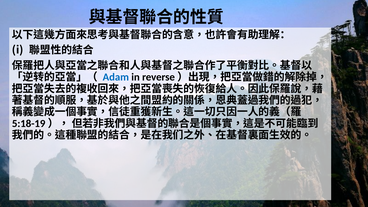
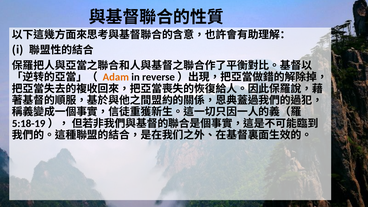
Adam colour: blue -> orange (116, 77)
